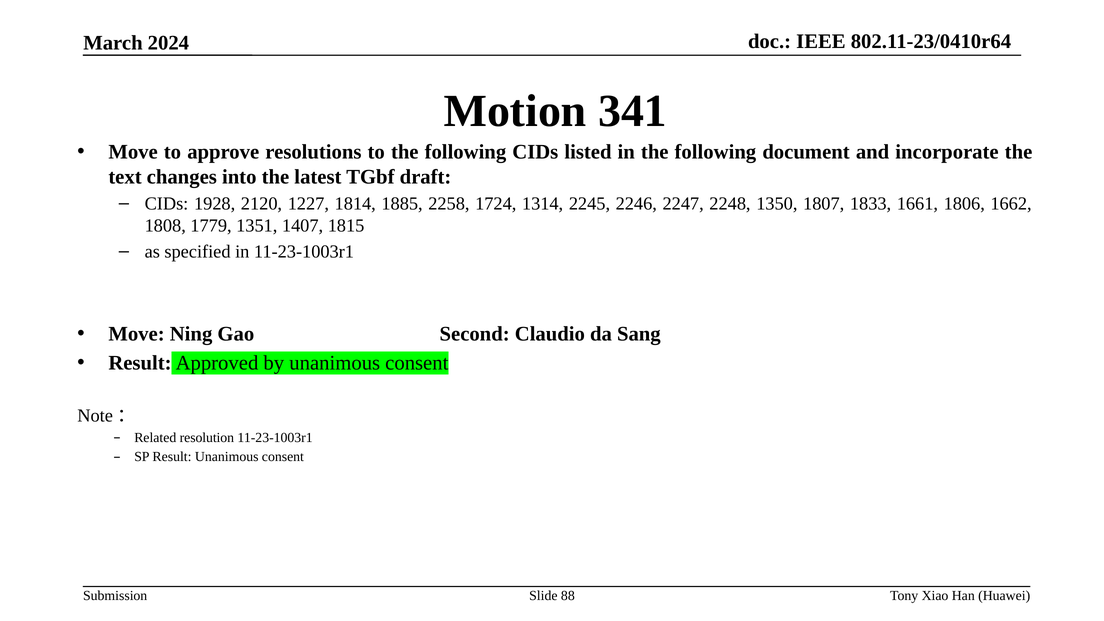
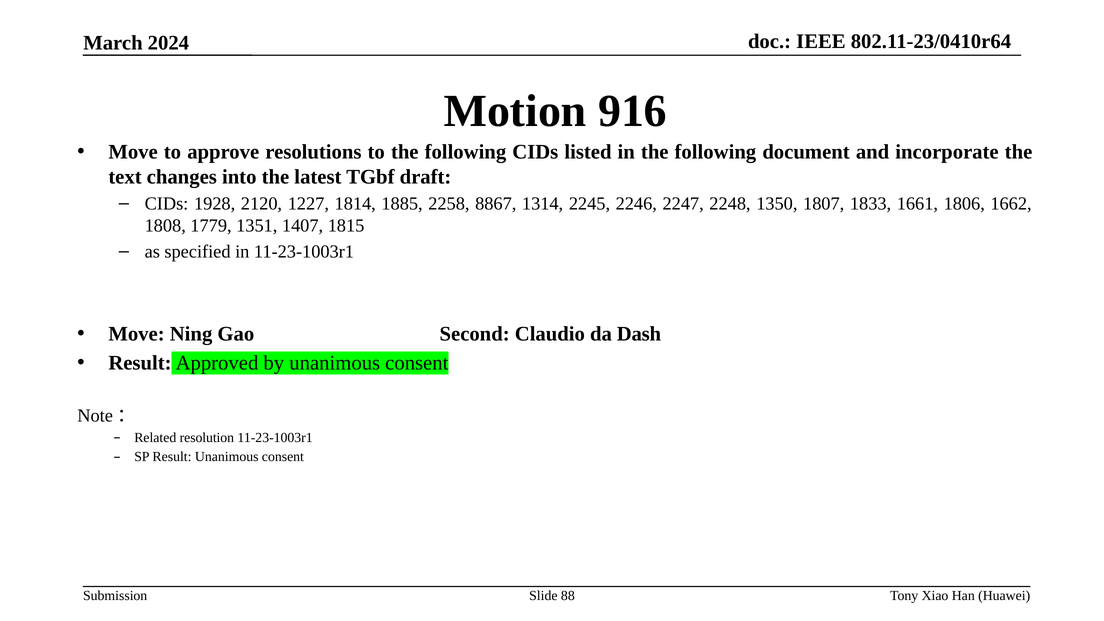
341: 341 -> 916 (633, 111)
1724: 1724 -> 8867 (496, 204)
Sang: Sang -> Dash (639, 334)
